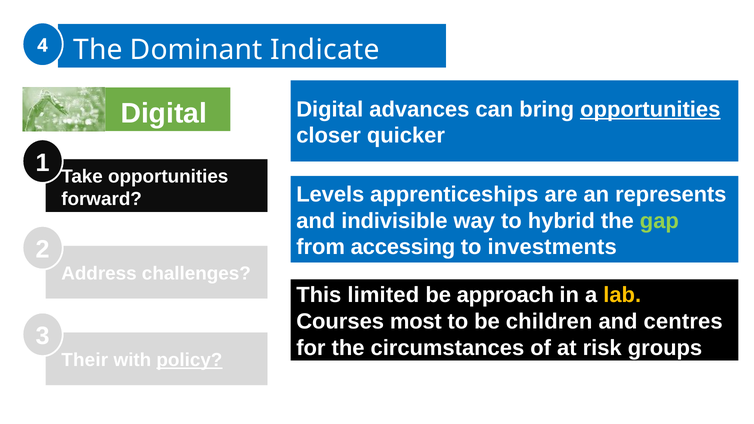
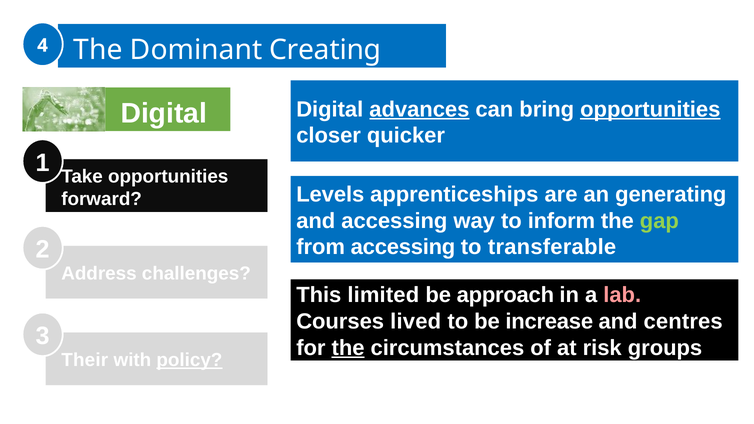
Indicate: Indicate -> Creating (325, 50)
advances underline: none -> present (419, 109)
represents: represents -> generating (671, 194)
and indivisible: indivisible -> accessing (394, 221)
hybrid: hybrid -> inform (561, 221)
investments: investments -> transferable (552, 247)
lab colour: yellow -> pink (622, 295)
most: most -> lived (416, 321)
children: children -> increase (549, 321)
the underline: none -> present (348, 348)
